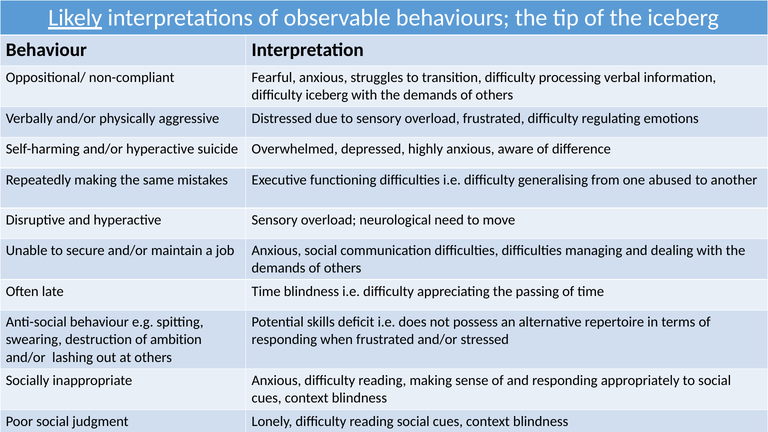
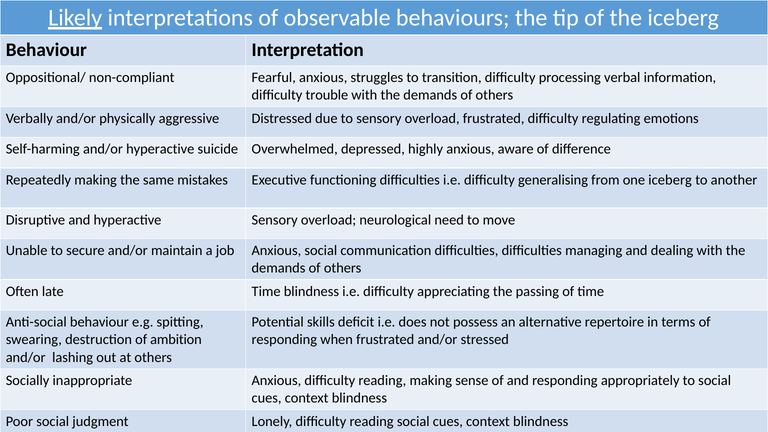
difficulty iceberg: iceberg -> trouble (327, 95)
one abused: abused -> iceberg (670, 180)
